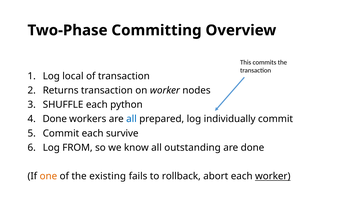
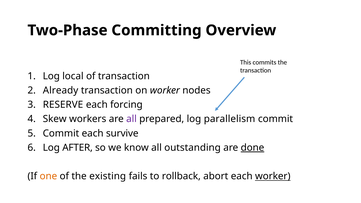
Returns: Returns -> Already (61, 90)
SHUFFLE: SHUFFLE -> RESERVE (63, 105)
python: python -> forcing (126, 105)
Done: Done -> Skew (55, 119)
all colour: blue -> purple (131, 119)
individually: individually -> parallelism (230, 119)
FROM: FROM -> AFTER (78, 148)
done underline: none -> present (252, 148)
